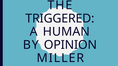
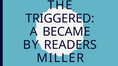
HUMAN: HUMAN -> BECAME (66, 32)
OPINION: OPINION -> READERS (70, 45)
